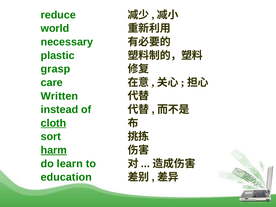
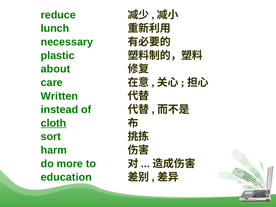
world: world -> lunch (55, 28)
grasp: grasp -> about (56, 69)
harm underline: present -> none (54, 150)
learn: learn -> more (70, 164)
